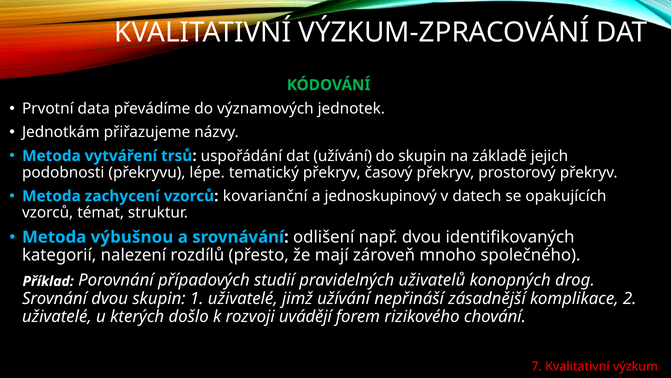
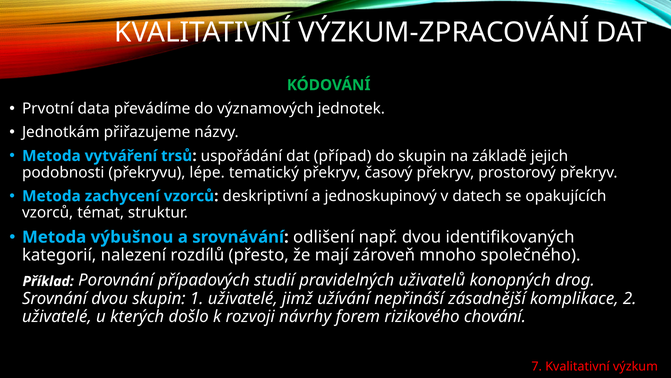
dat užívání: užívání -> případ (343, 156)
kovarianční: kovarianční -> deskriptivní (265, 196)
uvádějí: uvádějí -> návrhy (305, 316)
